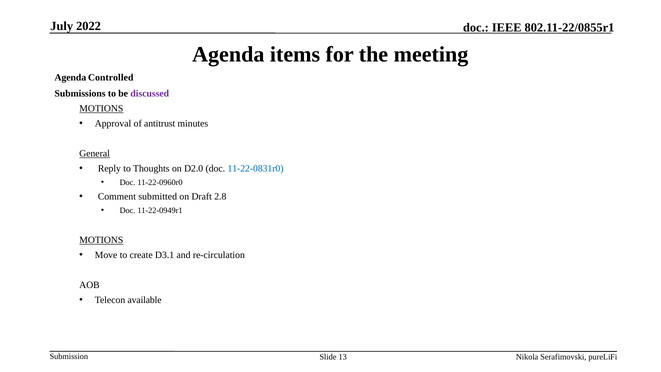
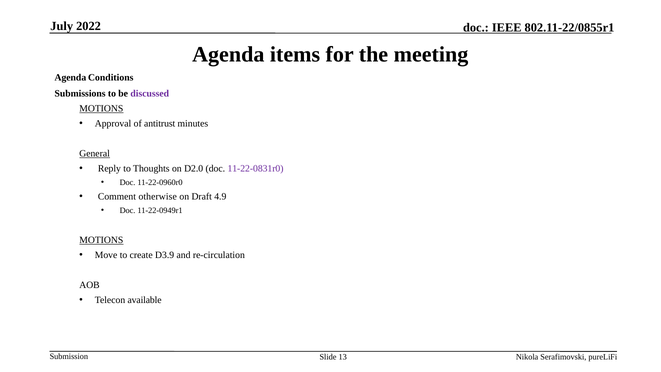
Controlled: Controlled -> Conditions (111, 78)
11-22-0831r0 colour: blue -> purple (256, 169)
submitted: submitted -> otherwise (158, 197)
2.8: 2.8 -> 4.9 (220, 197)
D3.1: D3.1 -> D3.9 (165, 255)
